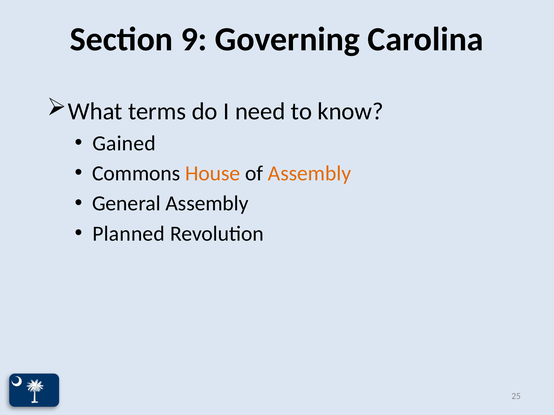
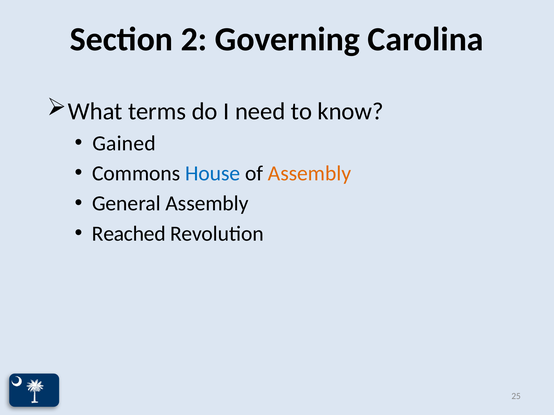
9: 9 -> 2 (194, 39)
House colour: orange -> blue (213, 174)
Planned: Planned -> Reached (129, 234)
